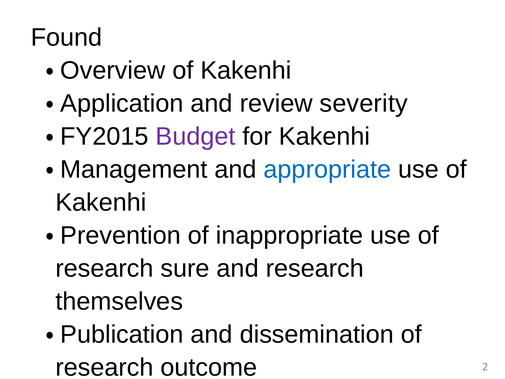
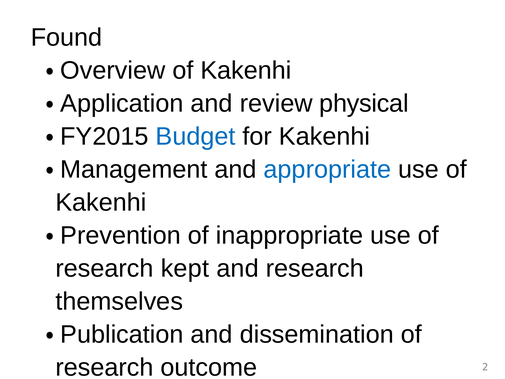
severity: severity -> physical (364, 103)
Budget colour: purple -> blue (196, 136)
sure: sure -> kept (185, 268)
